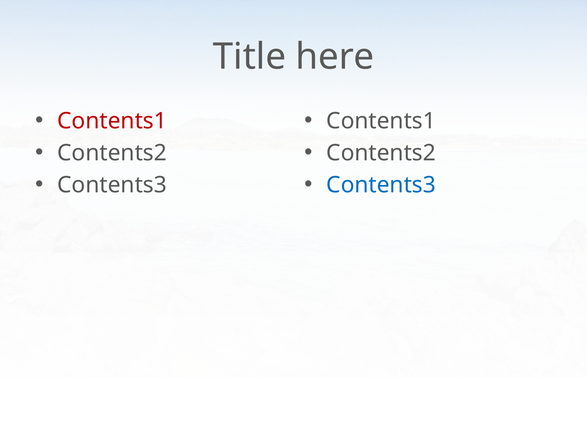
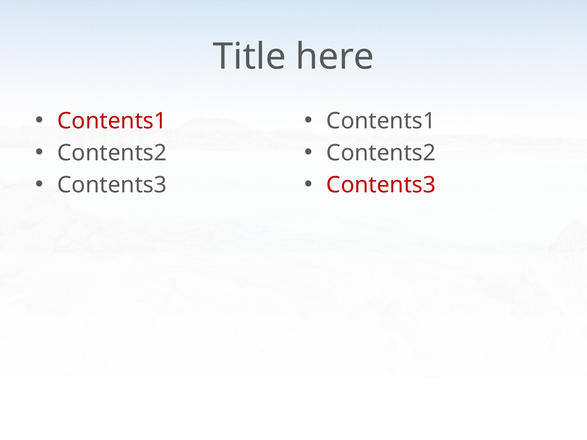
Contents3 colour: blue -> red (381, 185)
